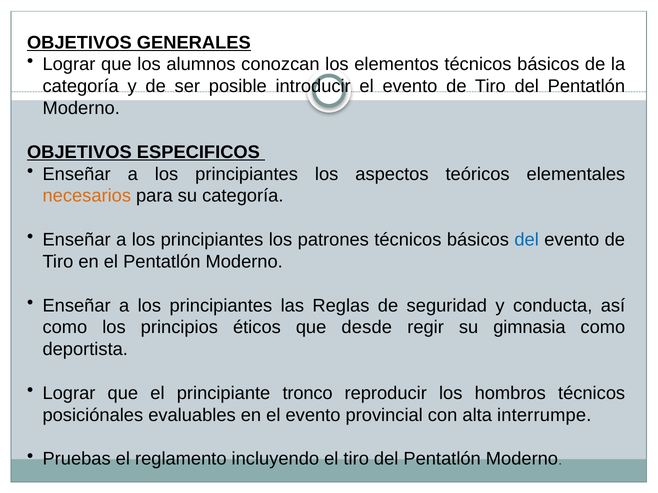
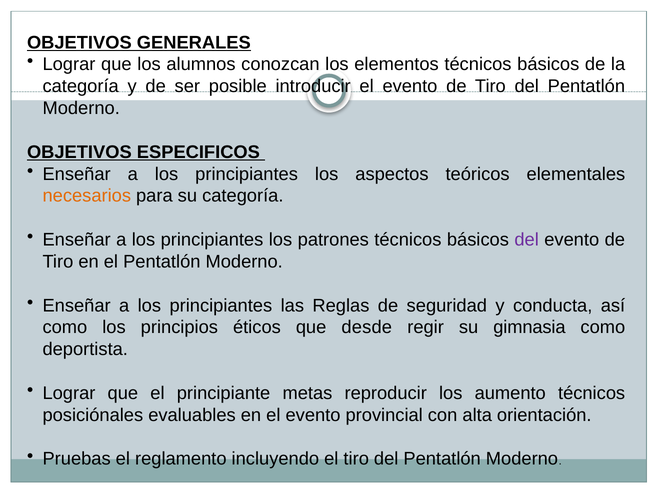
del colour: blue -> purple (527, 240)
tronco: tronco -> metas (307, 394)
hombros: hombros -> aumento (510, 394)
interrumpe: interrumpe -> orientación (544, 416)
